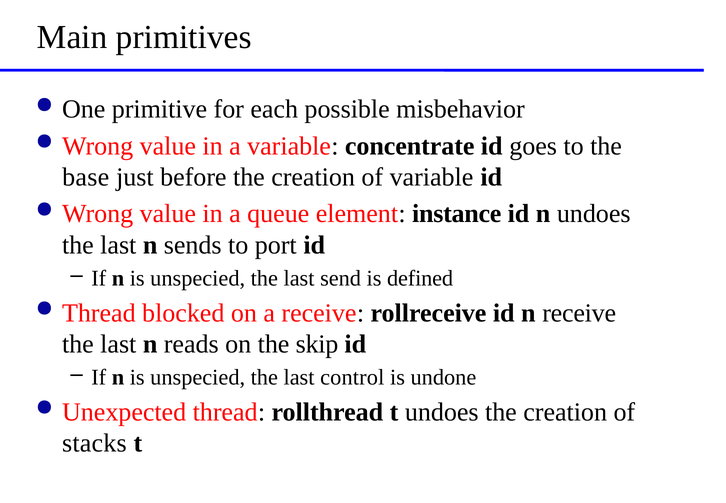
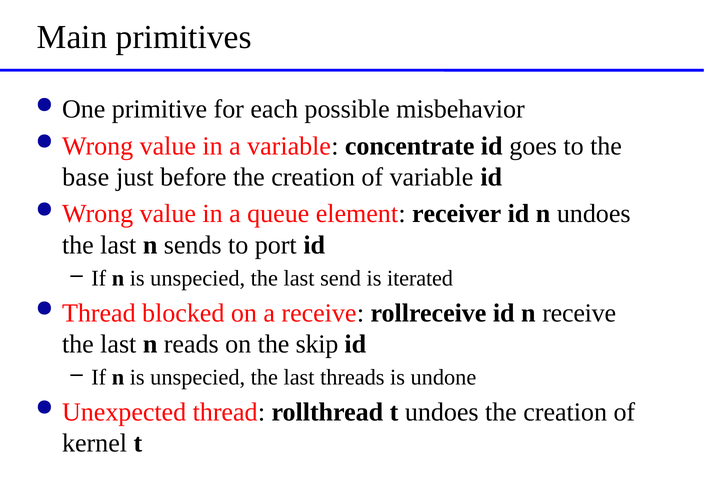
instance: instance -> receiver (457, 214)
defined: defined -> iterated (420, 278)
control: control -> threads (352, 377)
stacks: stacks -> kernel (95, 443)
